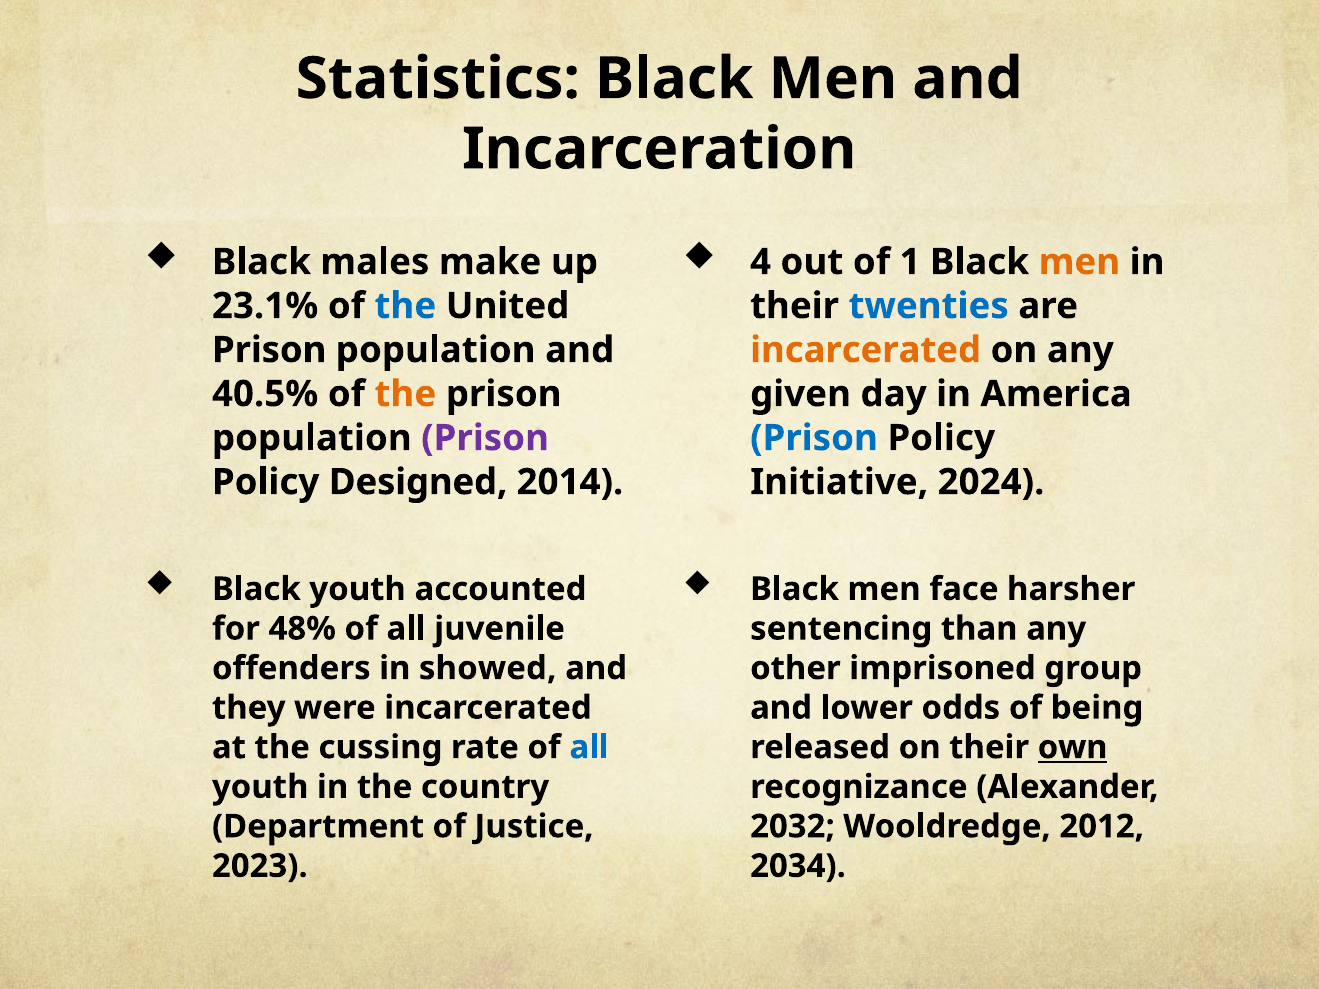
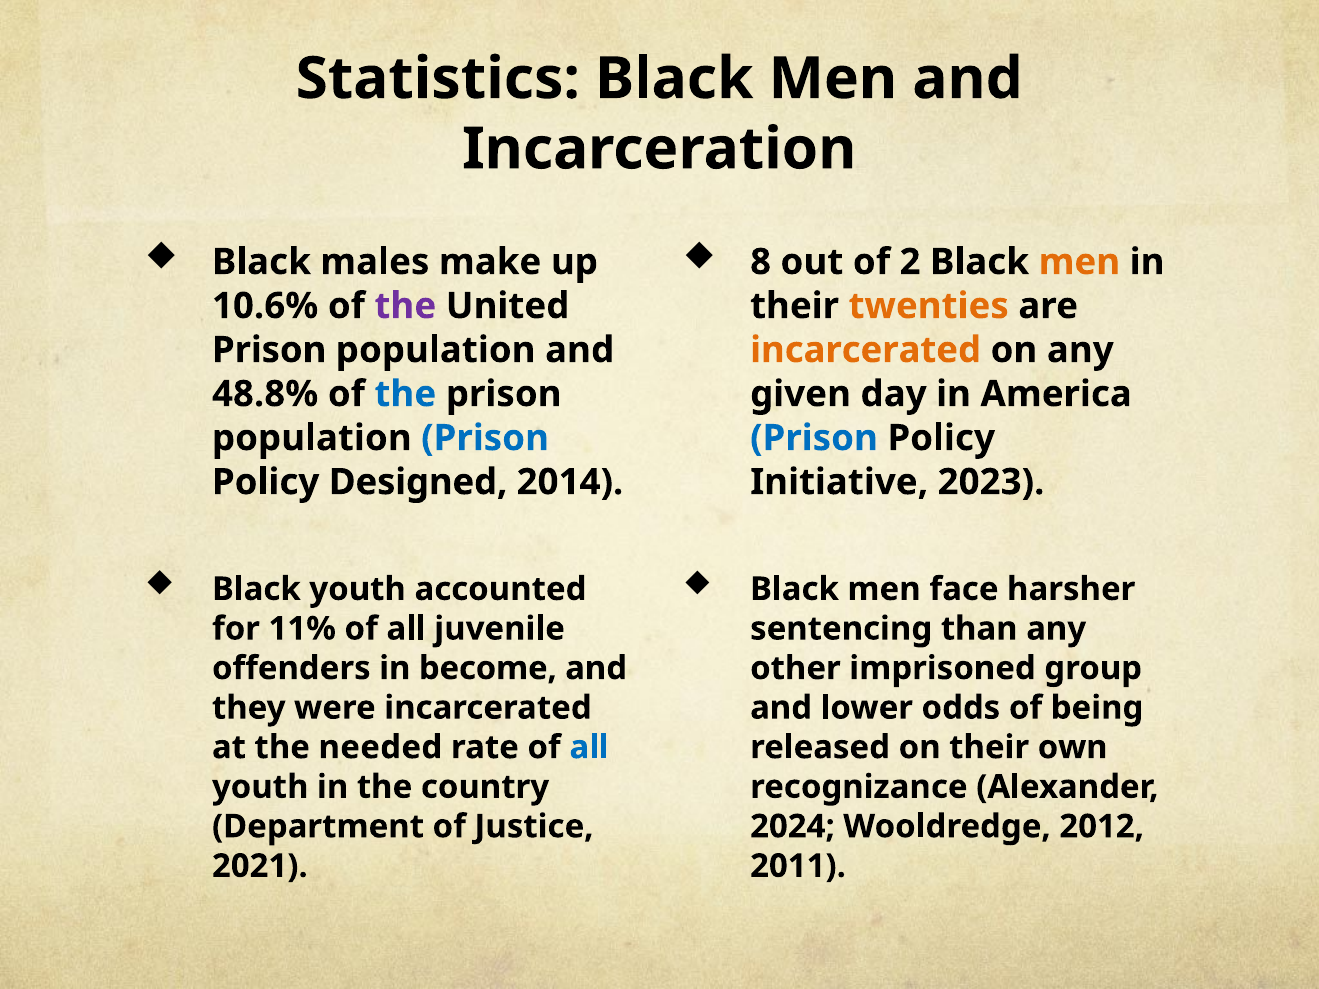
4: 4 -> 8 (761, 262)
1: 1 -> 2 (910, 262)
23.1%: 23.1% -> 10.6% (265, 306)
the colour: blue -> purple (405, 306)
twenties colour: blue -> orange (929, 306)
40.5%: 40.5% -> 48.8% (265, 394)
the colour: orange -> blue (405, 394)
Prison colour: purple -> blue (485, 438)
2024: 2024 -> 2023 (991, 482)
48%: 48% -> 11% (302, 629)
showed: showed -> become (488, 668)
cussing: cussing -> needed (380, 748)
own underline: present -> none (1073, 748)
2032: 2032 -> 2024 (792, 827)
2023: 2023 -> 2021 (260, 866)
2034: 2034 -> 2011 (798, 866)
